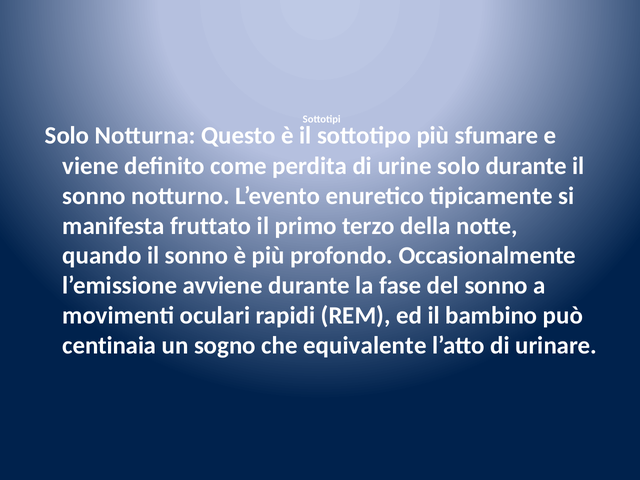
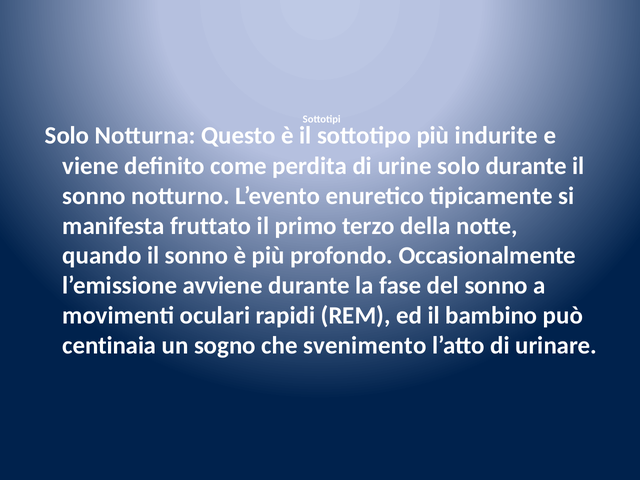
sfumare: sfumare -> indurite (496, 135)
equivalente: equivalente -> svenimento (365, 345)
